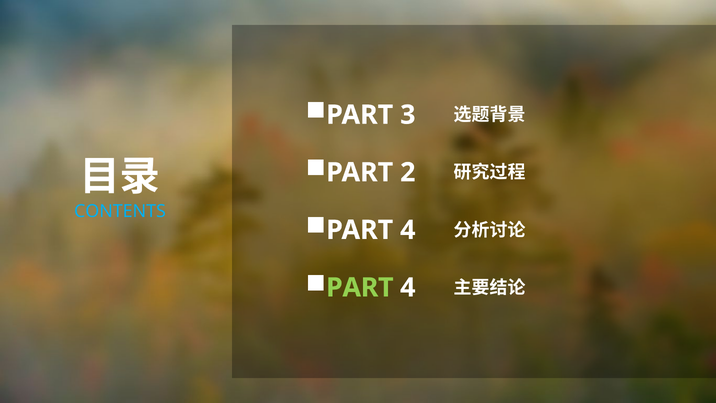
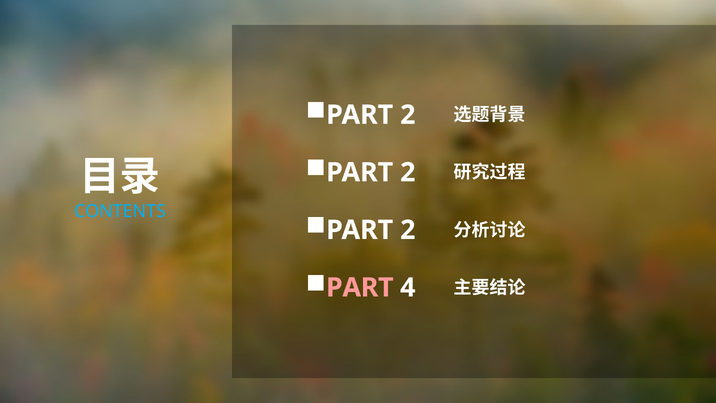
3: 3 -> 2 (408, 115)
4: 4 -> 2 (408, 230)
PART colour: light green -> pink (360, 287)
